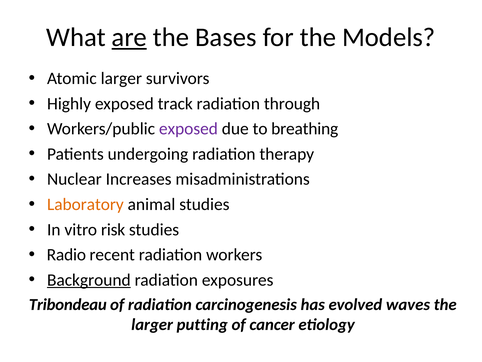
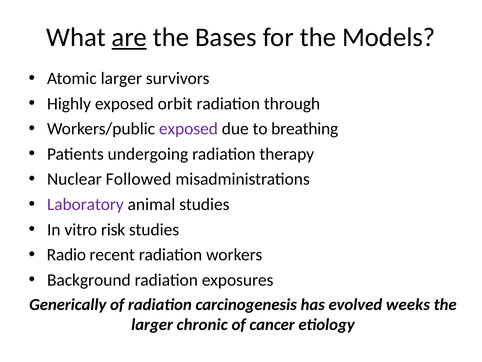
track: track -> orbit (175, 104)
Increases: Increases -> Followed (139, 179)
Laboratory colour: orange -> purple (85, 204)
Background underline: present -> none (89, 280)
Tribondeau: Tribondeau -> Generically (68, 304)
waves: waves -> weeks (408, 304)
putting: putting -> chronic (202, 324)
